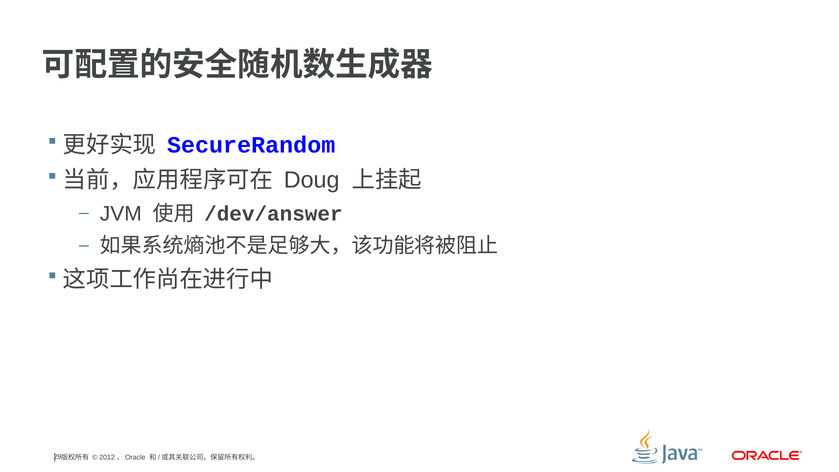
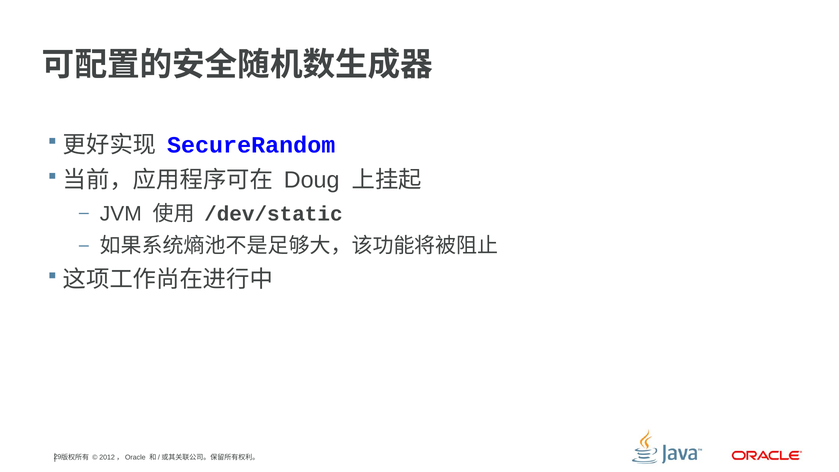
/dev/answer: /dev/answer -> /dev/static (273, 214)
